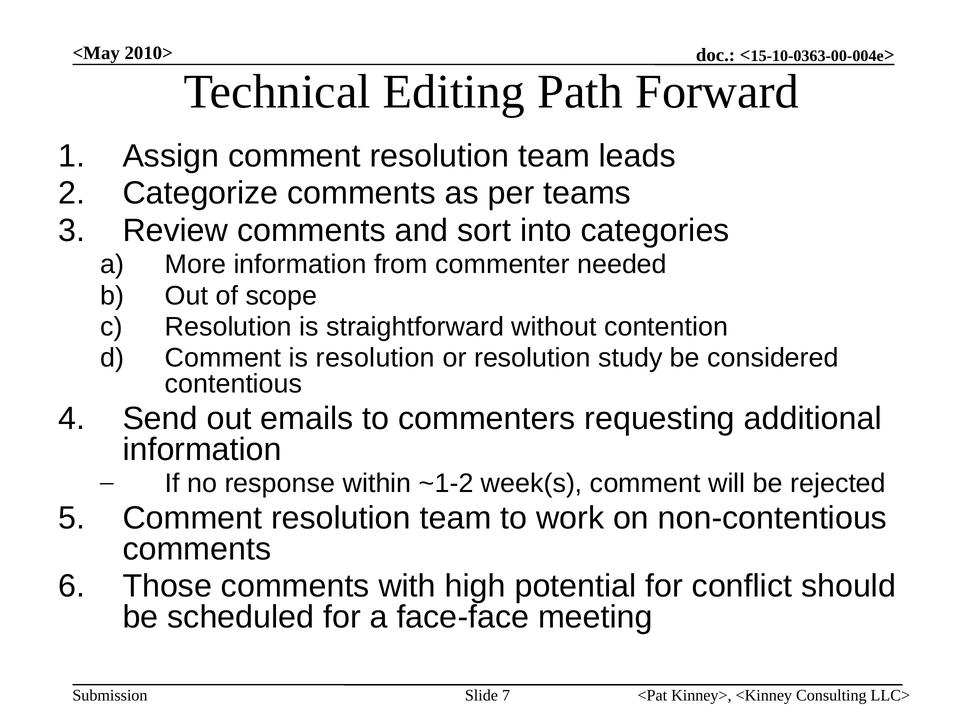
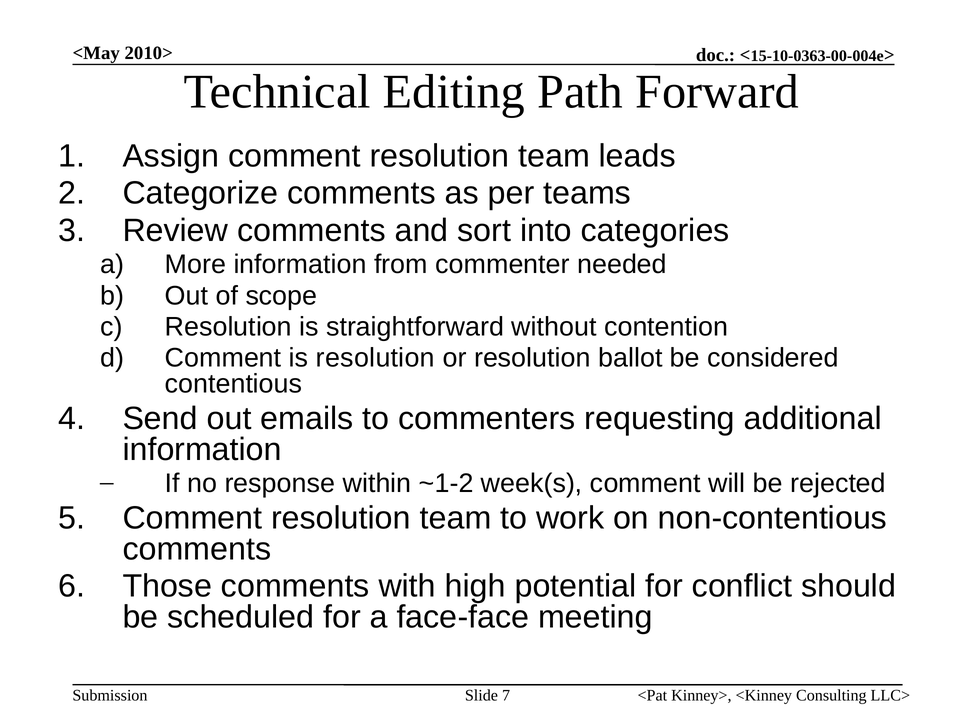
study: study -> ballot (630, 358)
